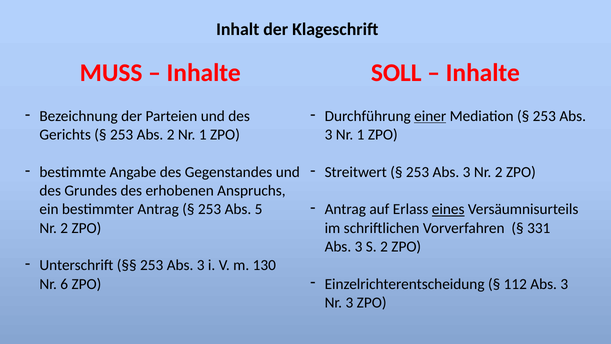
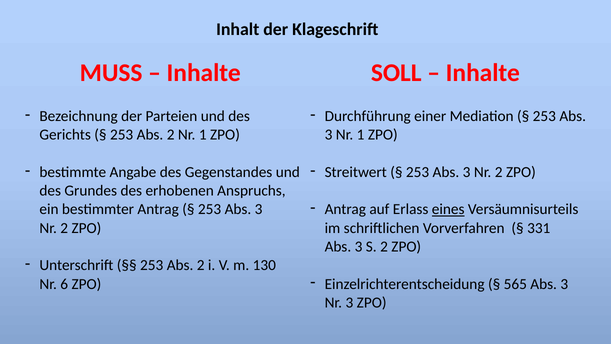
einer underline: present -> none (430, 116)
5: 5 -> 3 (259, 209)
3: 3 -> 2 (201, 265)
112: 112 -> 565 (515, 284)
